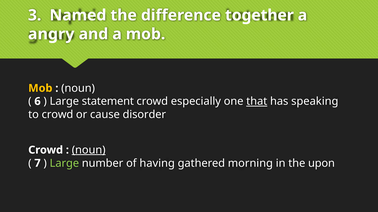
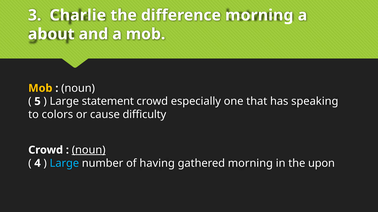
Named: Named -> Charlie (78, 15)
difference together: together -> morning (259, 15)
angry: angry -> about (51, 34)
6: 6 -> 5 (38, 102)
that underline: present -> none (257, 102)
to crowd: crowd -> colors (57, 115)
disorder: disorder -> difficulty (144, 115)
7: 7 -> 4 (38, 164)
Large colour: light green -> light blue (64, 164)
